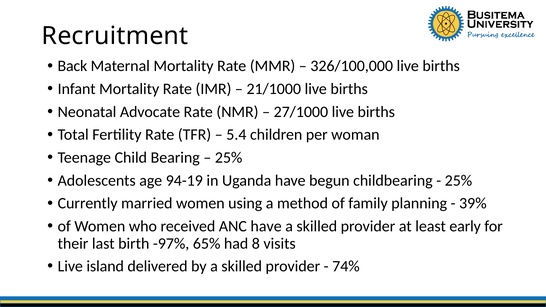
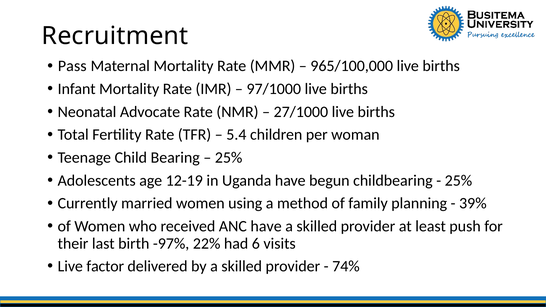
Back: Back -> Pass (72, 66)
326/100,000: 326/100,000 -> 965/100,000 (352, 66)
21/1000: 21/1000 -> 97/1000 (274, 89)
94-19: 94-19 -> 12-19 (184, 181)
early: early -> push (465, 226)
65%: 65% -> 22% (207, 244)
8: 8 -> 6 (256, 244)
island: island -> factor (105, 266)
